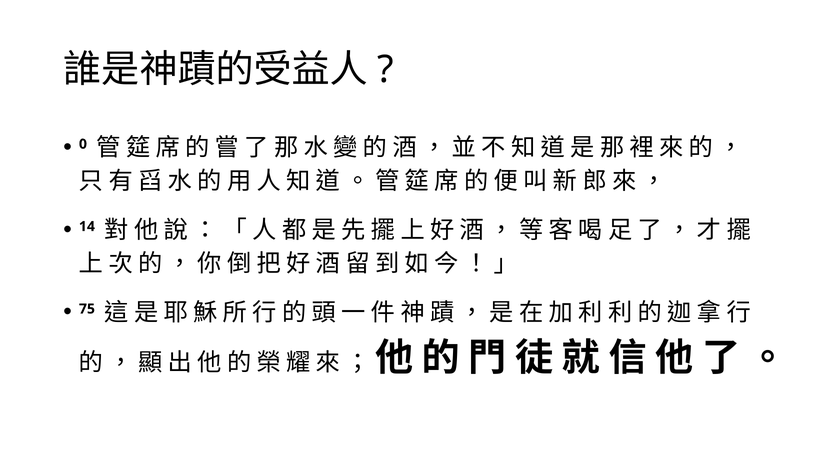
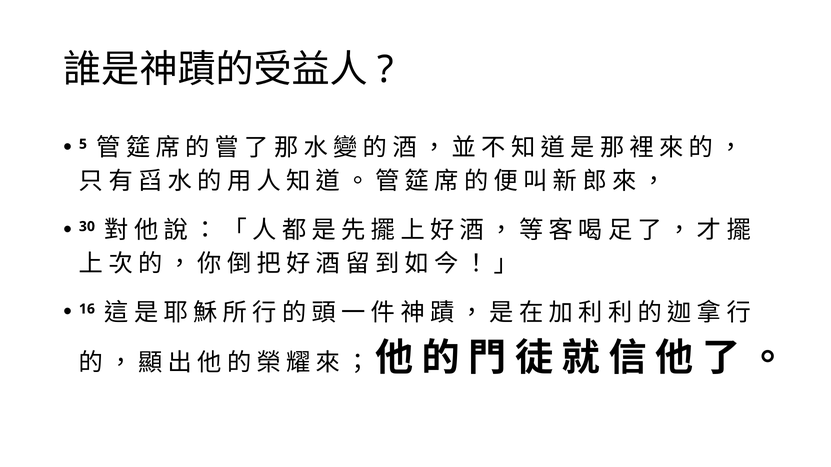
0: 0 -> 5 (83, 144)
14: 14 -> 30 (87, 227)
75: 75 -> 16 (87, 309)
